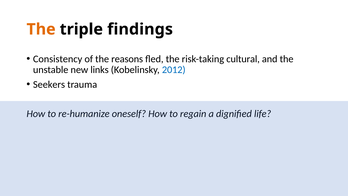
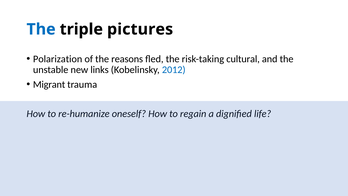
The colour: orange -> blue (41, 29)
findings: findings -> pictures (140, 29)
Consistency: Consistency -> Polarization (58, 59)
Seekers: Seekers -> Migrant (49, 84)
